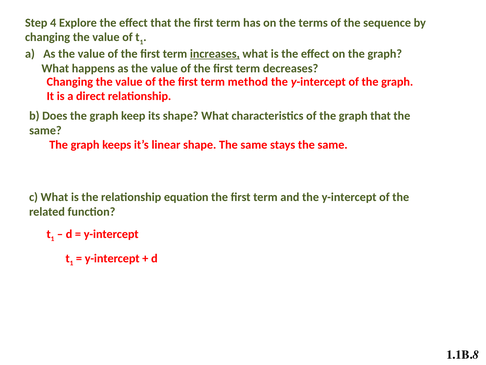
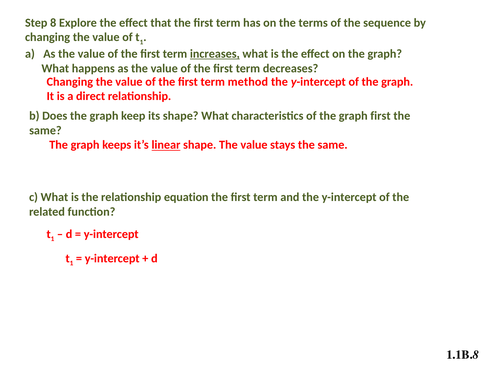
4: 4 -> 8 (53, 23)
graph that: that -> first (381, 116)
linear underline: none -> present (166, 145)
shape The same: same -> value (254, 145)
